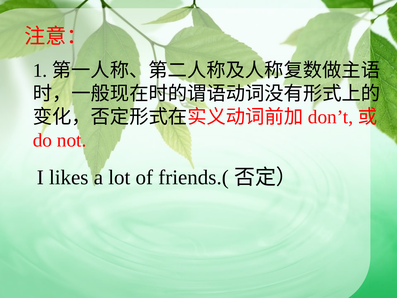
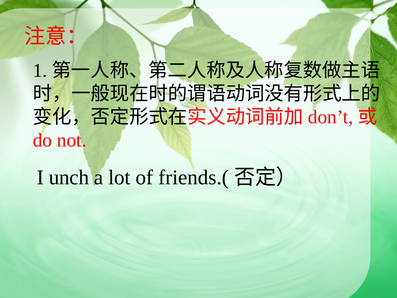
likes: likes -> unch (69, 177)
